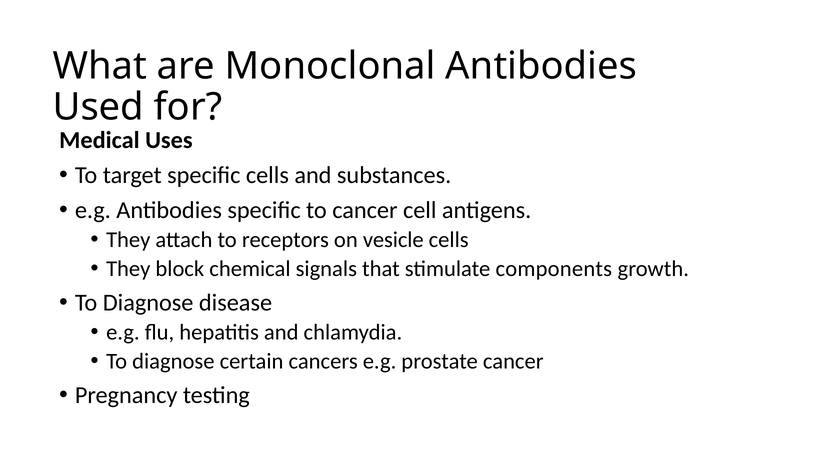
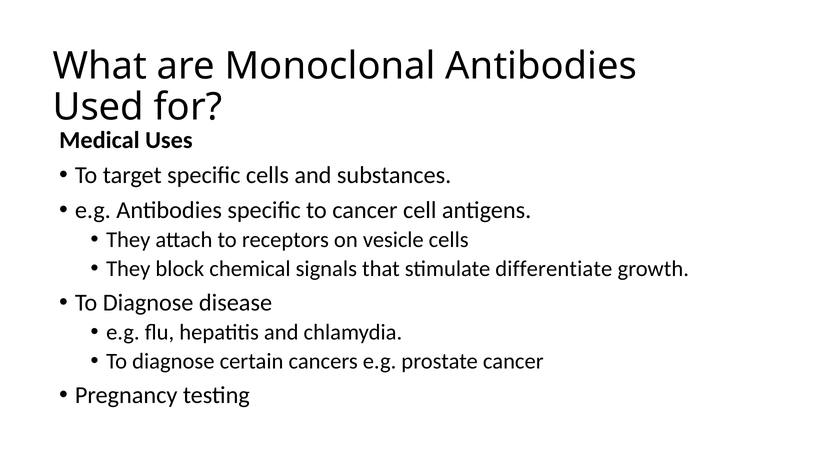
components: components -> differentiate (554, 269)
